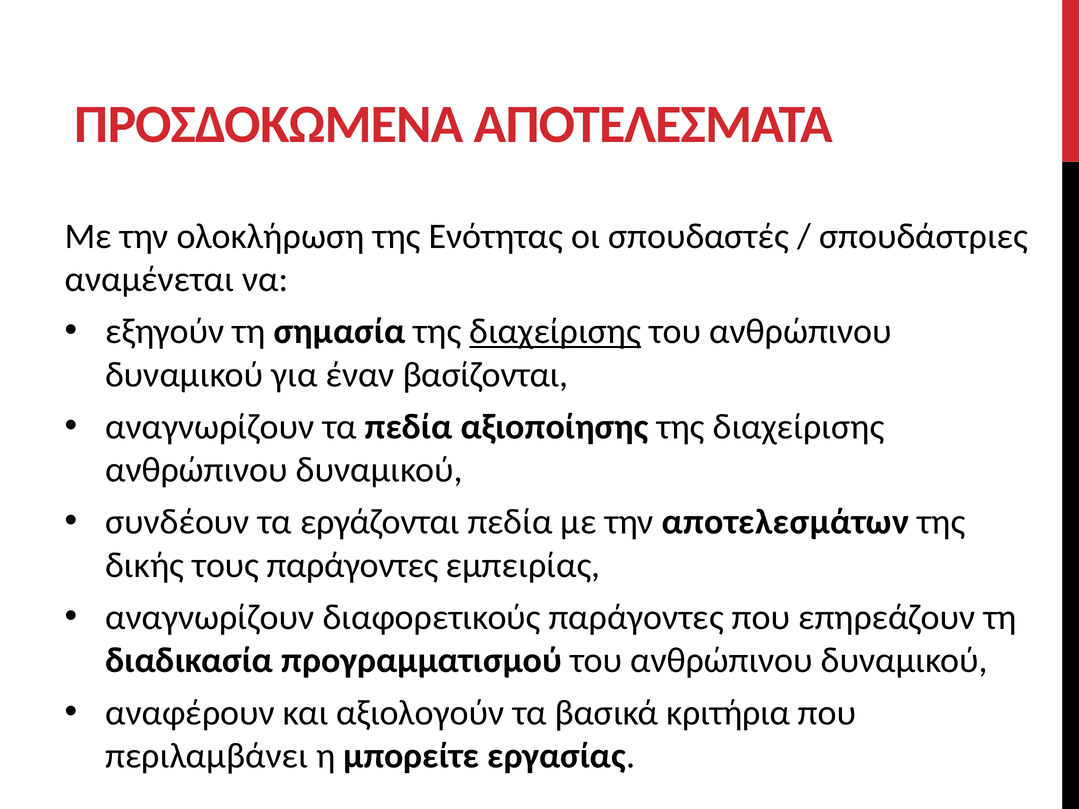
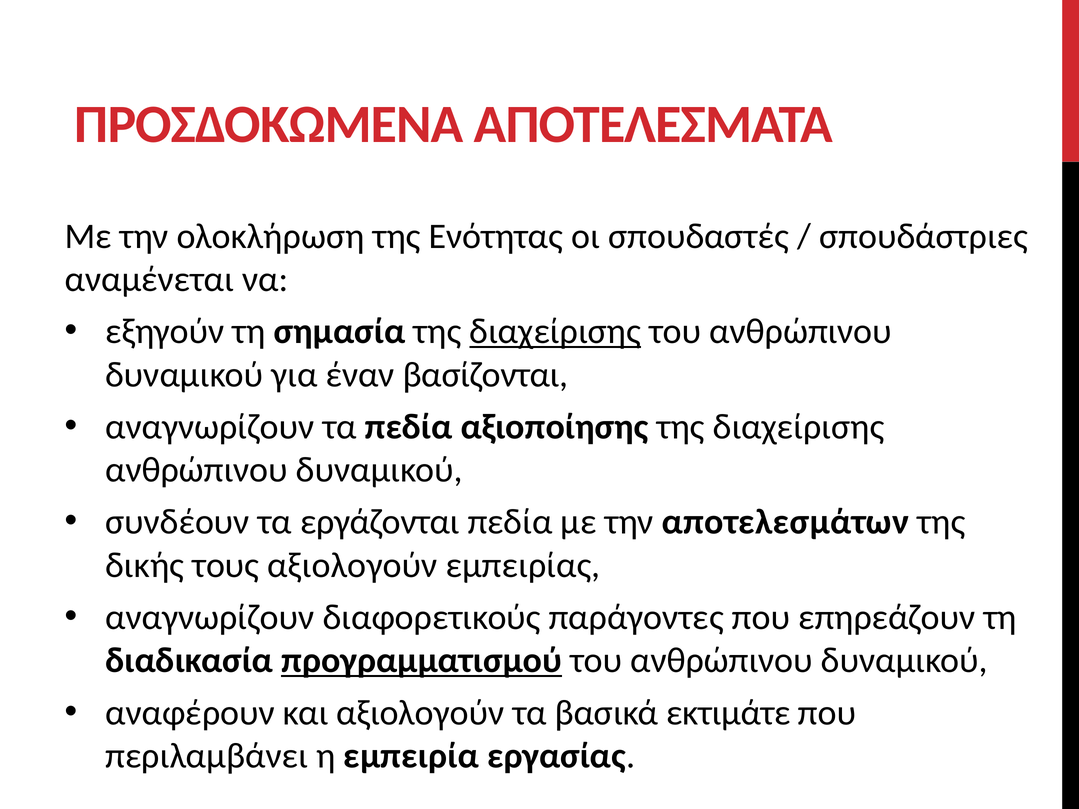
τους παράγοντες: παράγοντες -> αξιολογούν (352, 565)
προγραμματισμού underline: none -> present (422, 661)
κριτήρια: κριτήρια -> εκτιμάτε (728, 713)
μπορείτε: μπορείτε -> εμπειρία (411, 756)
